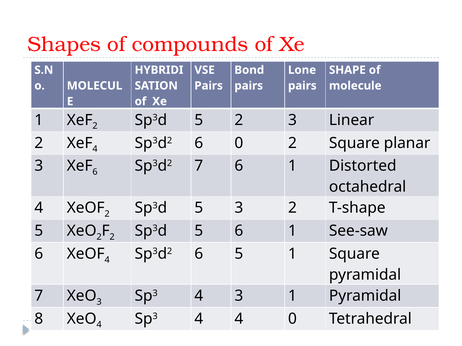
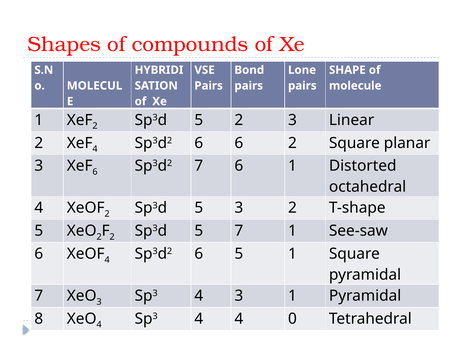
6 0: 0 -> 6 (239, 143)
5 6: 6 -> 7 (239, 231)
